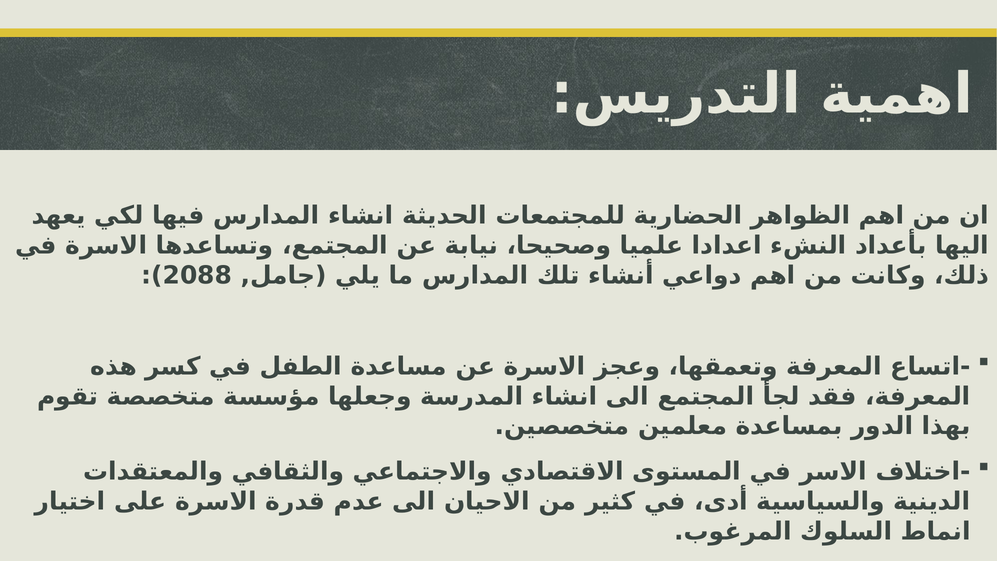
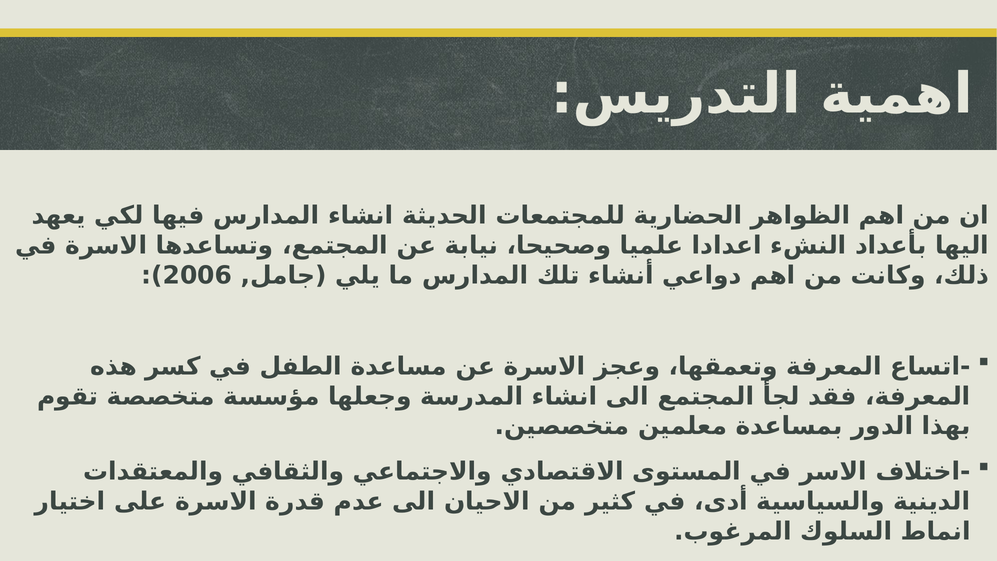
2088: 2088 -> 2006 (197, 275)
